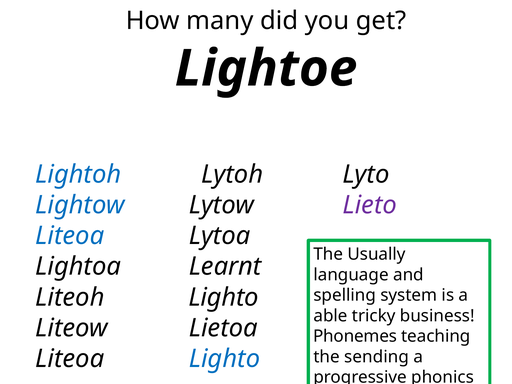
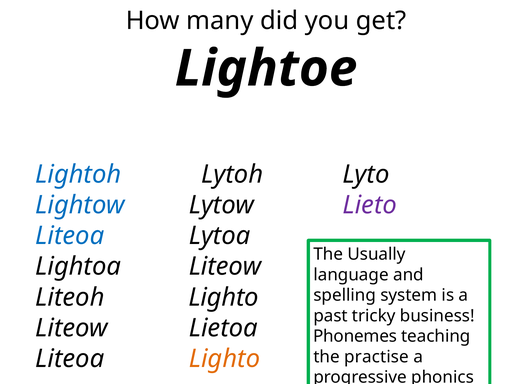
Lightoa Learnt: Learnt -> Liteow (225, 267)
able: able -> past (331, 316)
Lighto colour: blue -> orange (225, 359)
sending: sending -> practise (377, 357)
